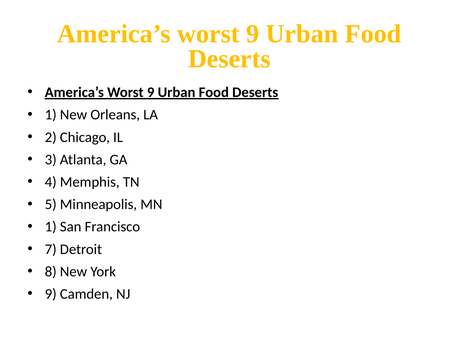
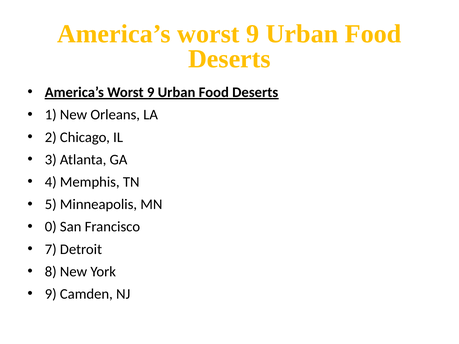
1: 1 -> 0 (51, 227)
